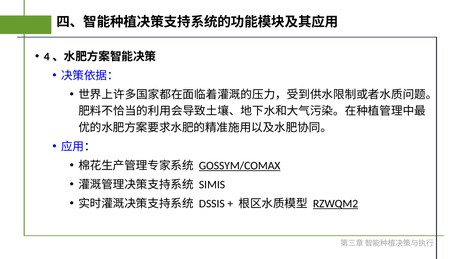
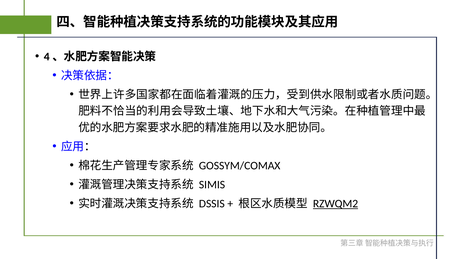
GOSSYM/COMAX underline: present -> none (240, 166)
